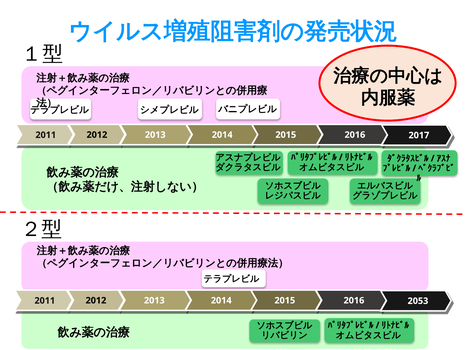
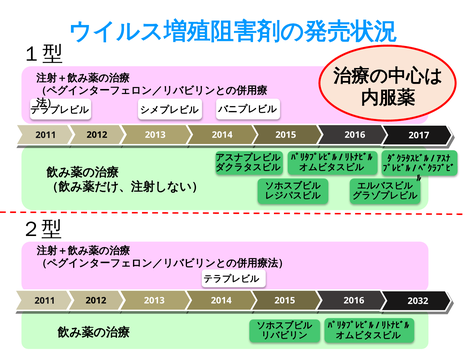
2053: 2053 -> 2032 (418, 301)
